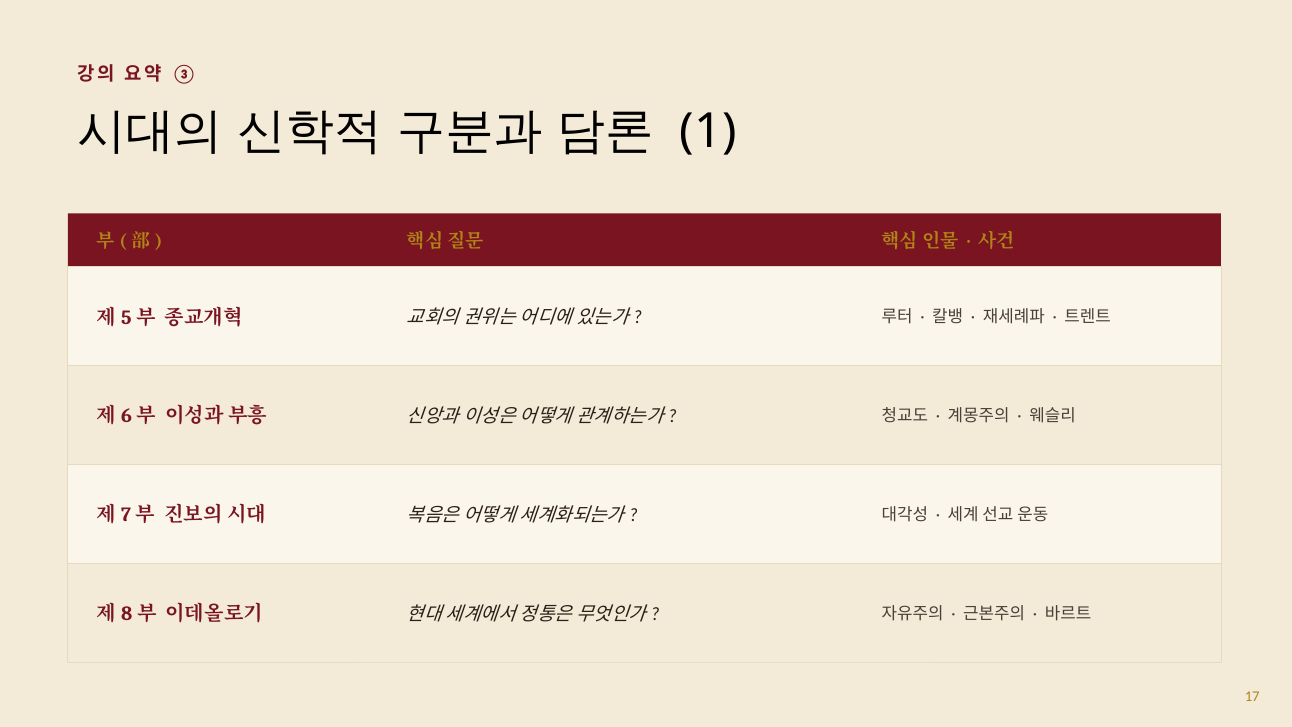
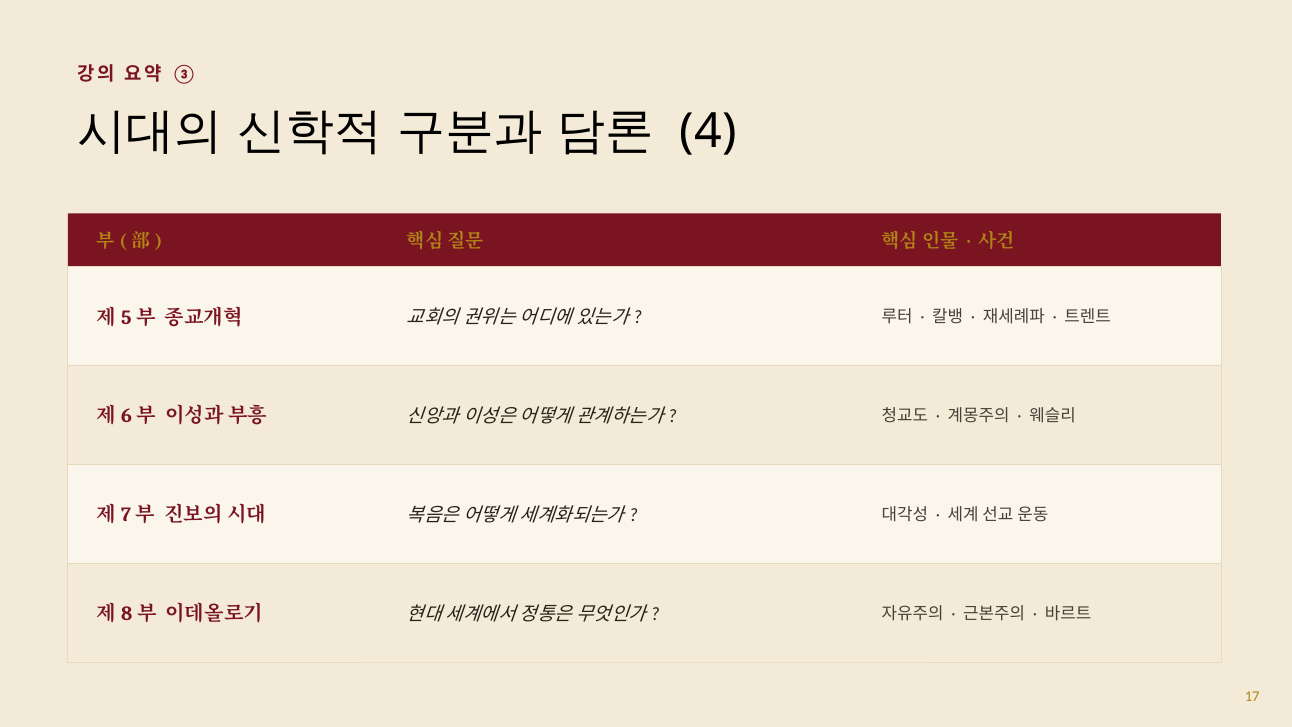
1: 1 -> 4 (708, 131)
